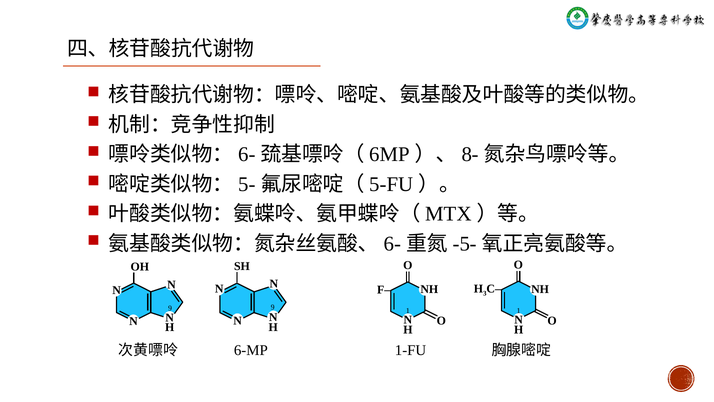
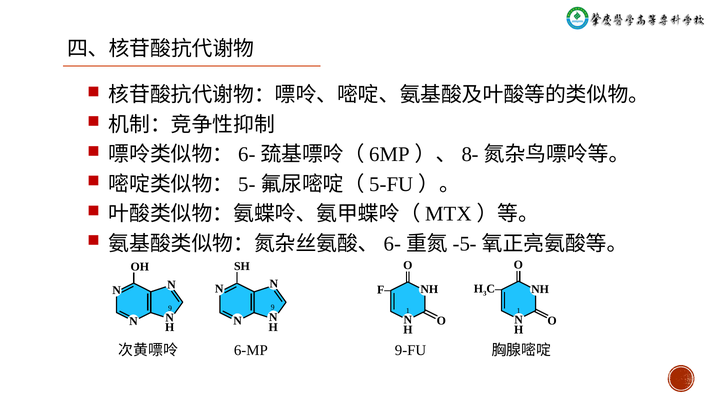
1-FU: 1-FU -> 9-FU (411, 350)
